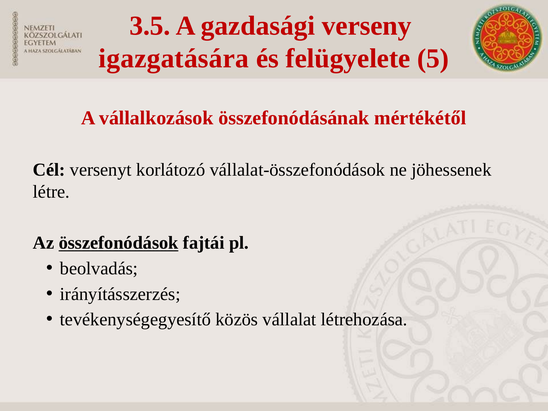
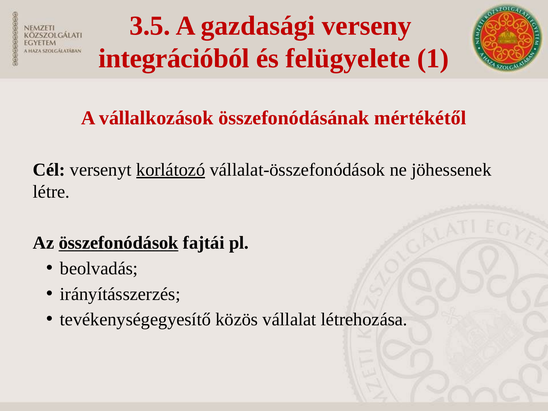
igazgatására: igazgatására -> integrációból (174, 59)
5: 5 -> 1 (433, 59)
korlátozó underline: none -> present (171, 170)
